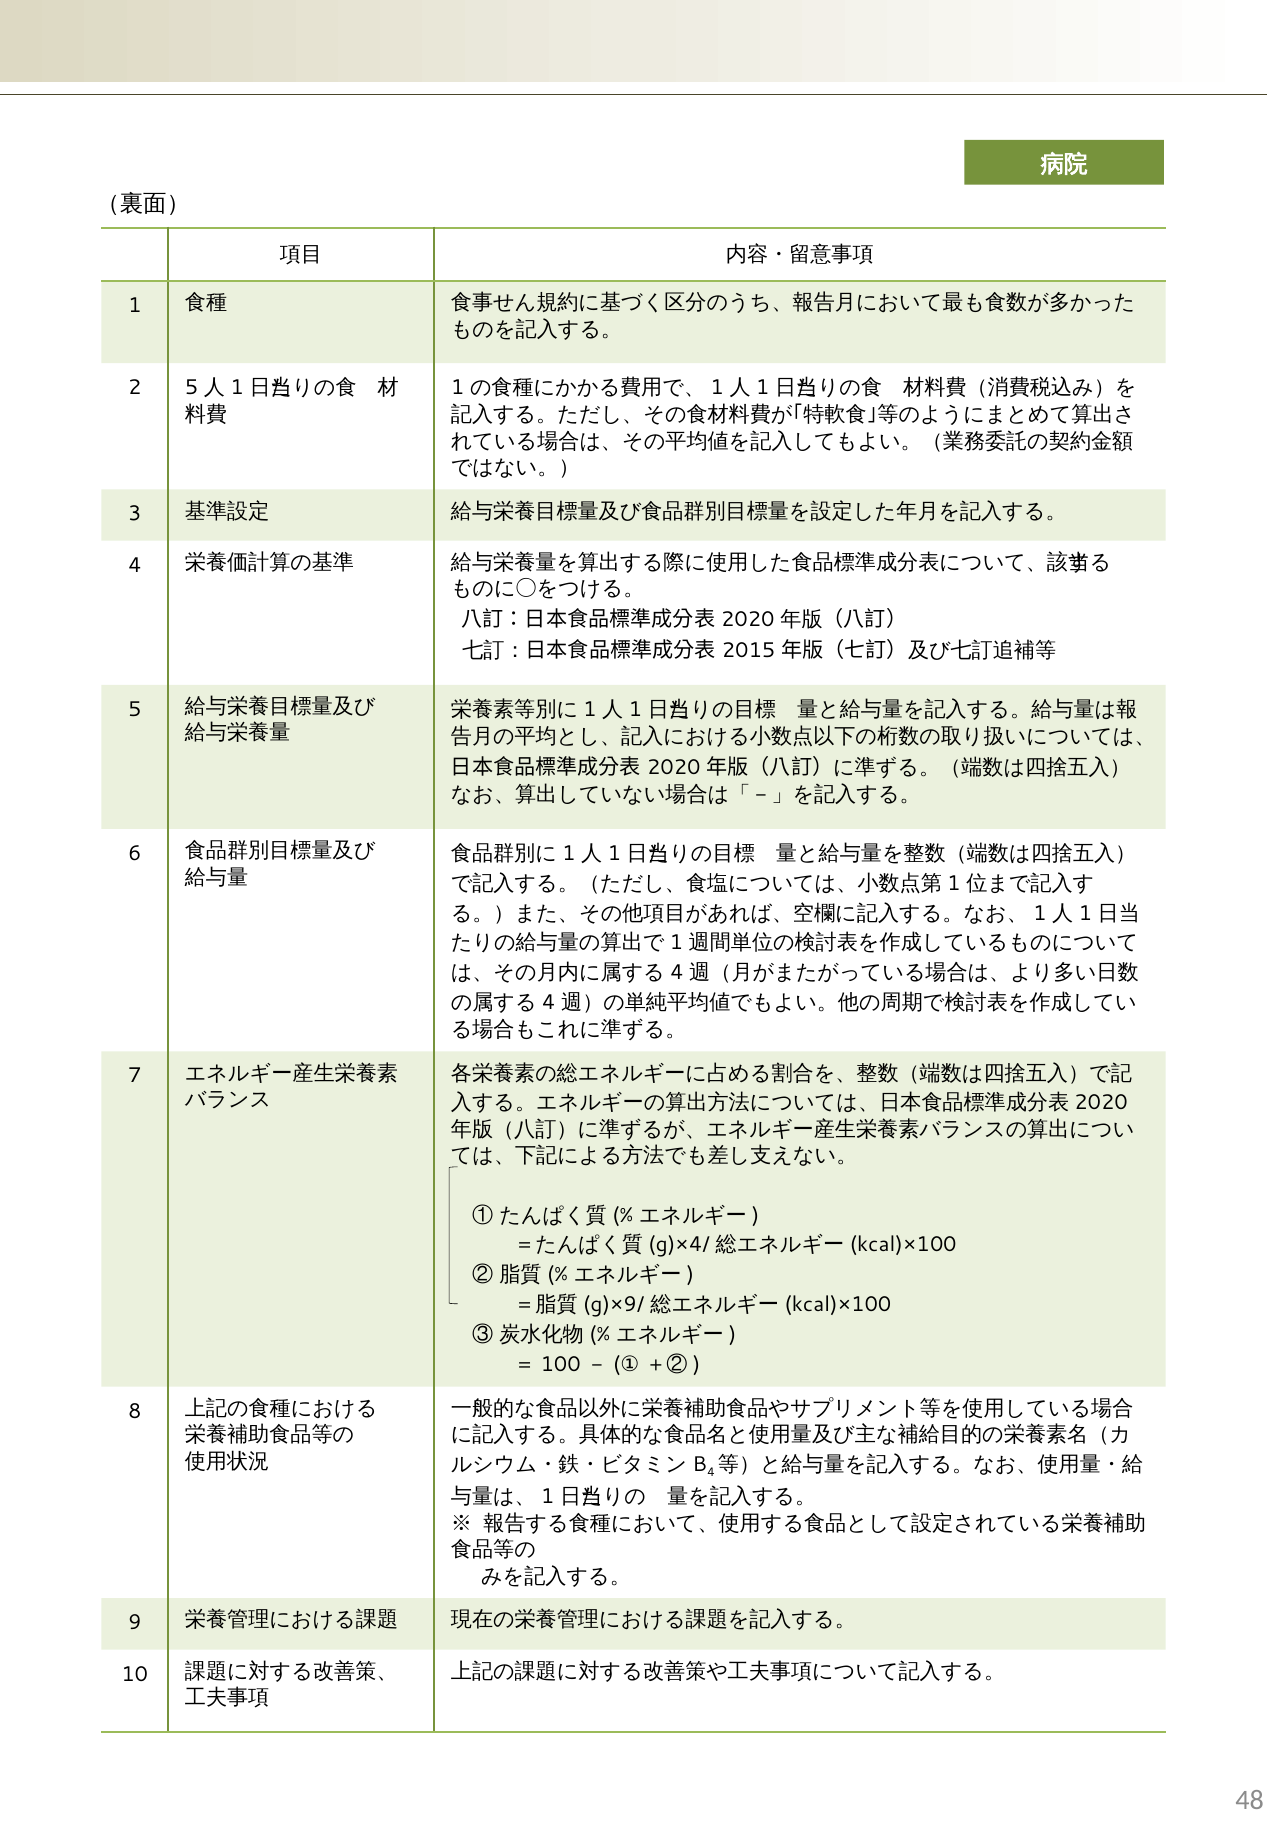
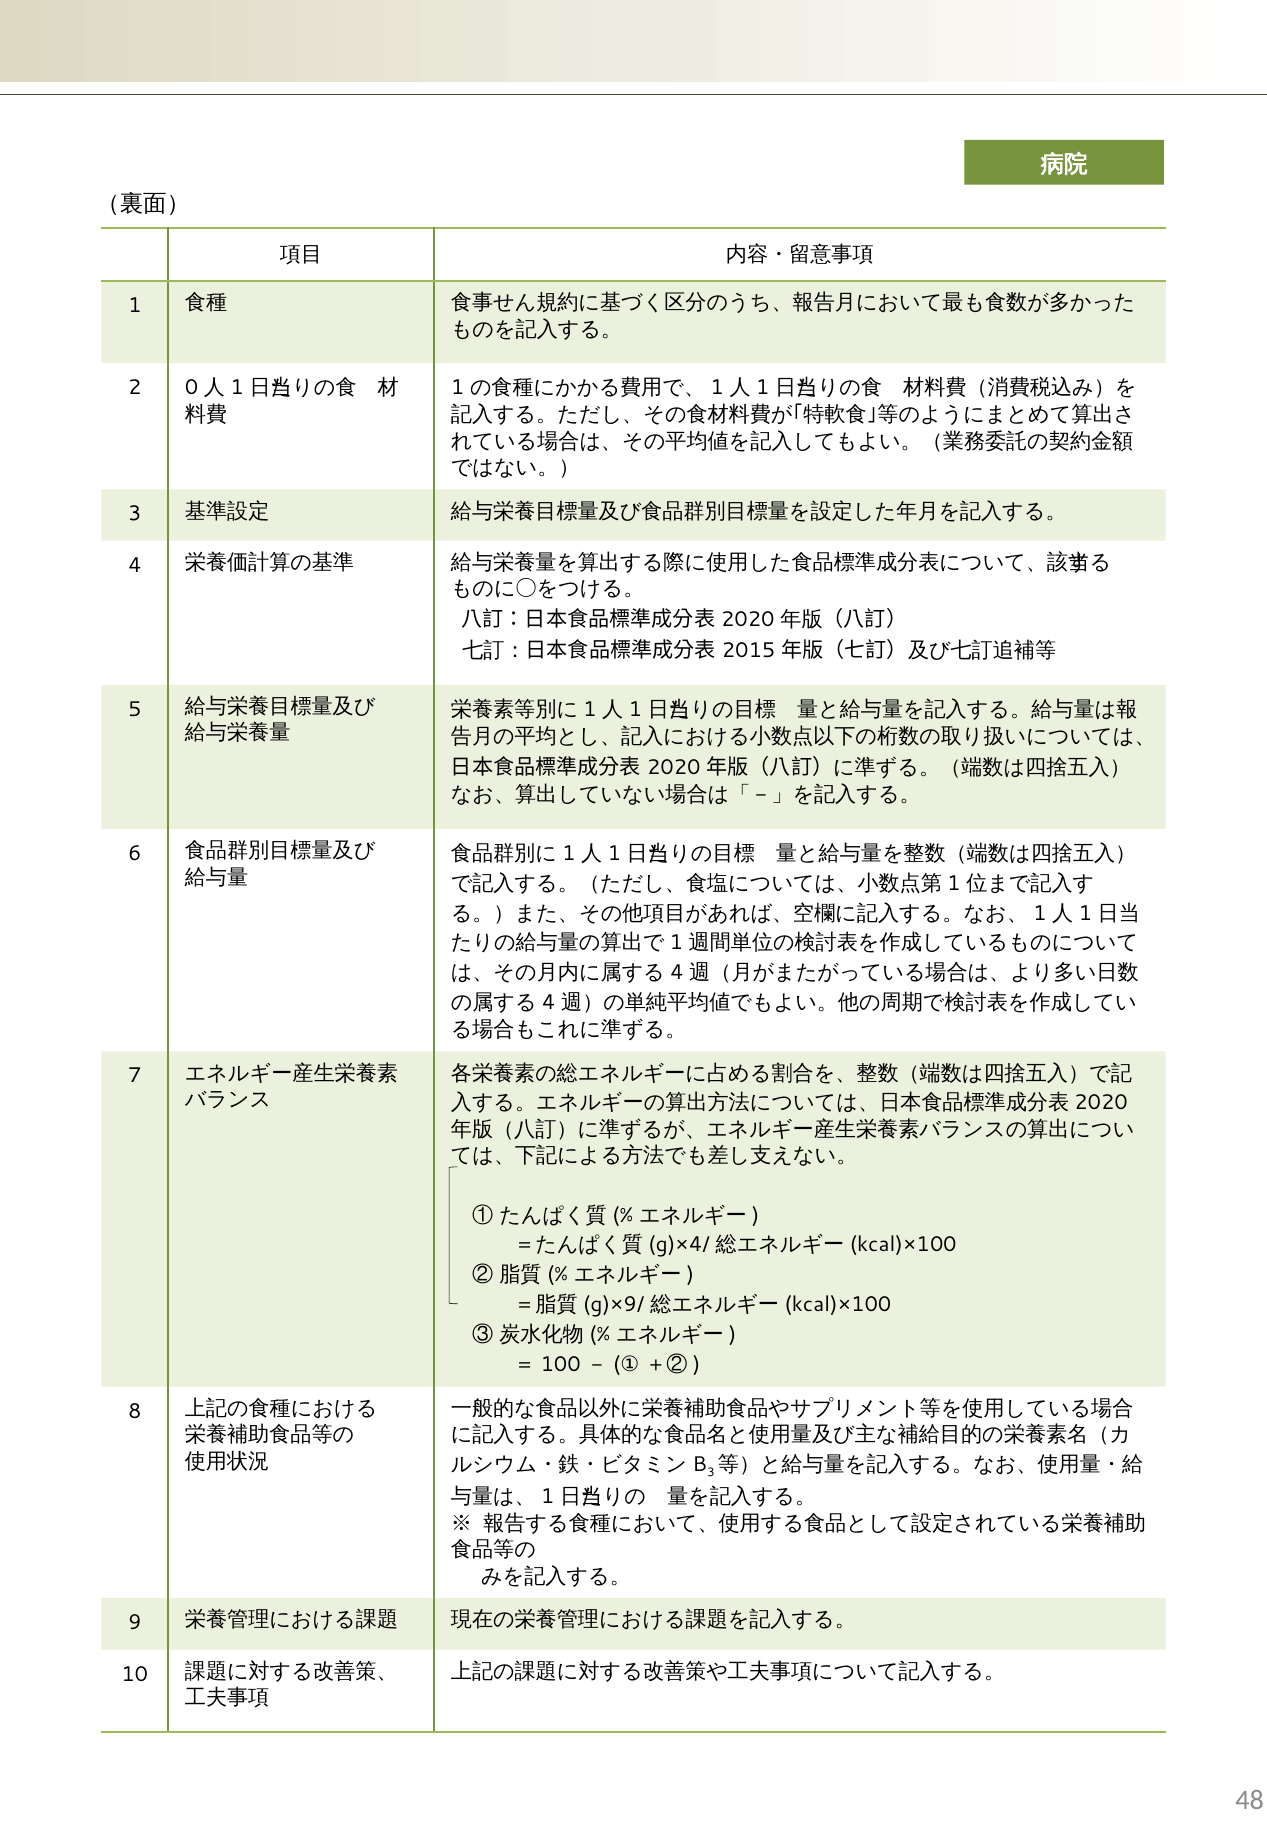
2 5: 5 -> 0 (192, 388)
4: 4 -> 3 (711, 1473)
